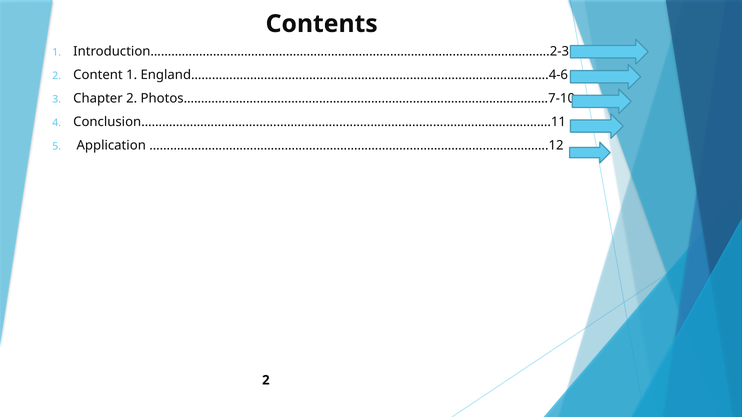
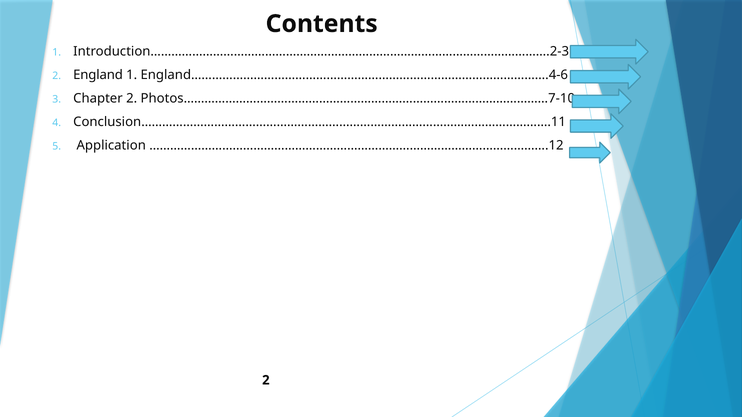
Content: Content -> England (98, 75)
